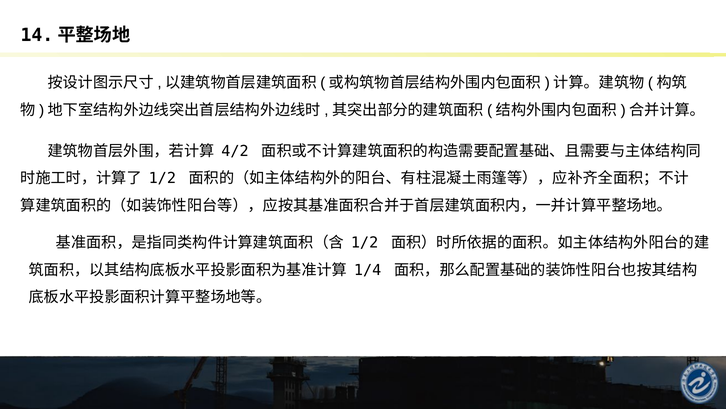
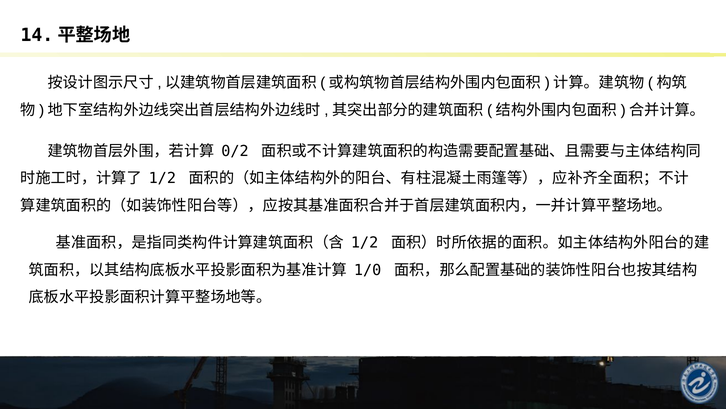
4/2: 4/2 -> 0/2 (235, 151)
1/4: 1/4 -> 1/0 (368, 270)
